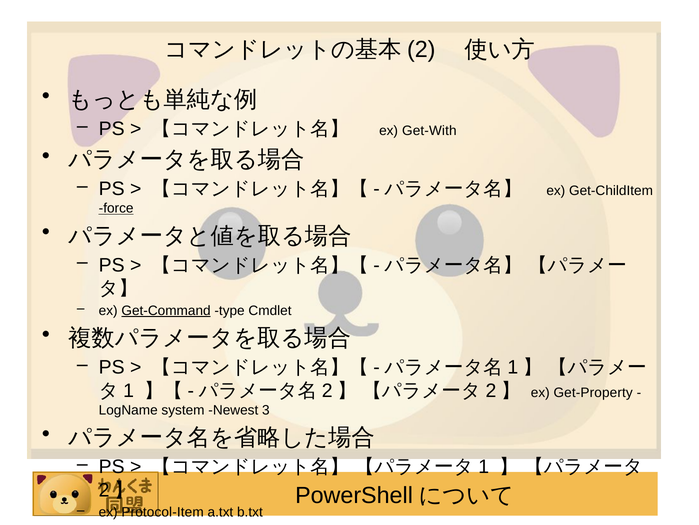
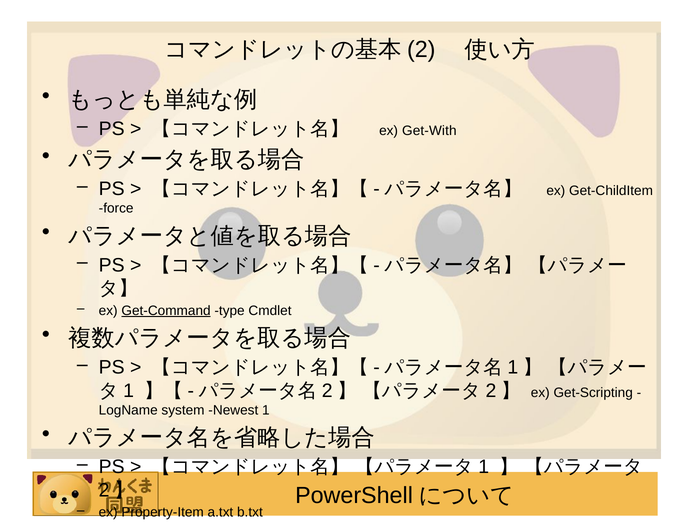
force underline: present -> none (116, 208)
Get-Property: Get-Property -> Get-Scripting (593, 392)
3: 3 -> 1 (266, 410)
Protocol-Item: Protocol-Item -> Property-Item (163, 512)
